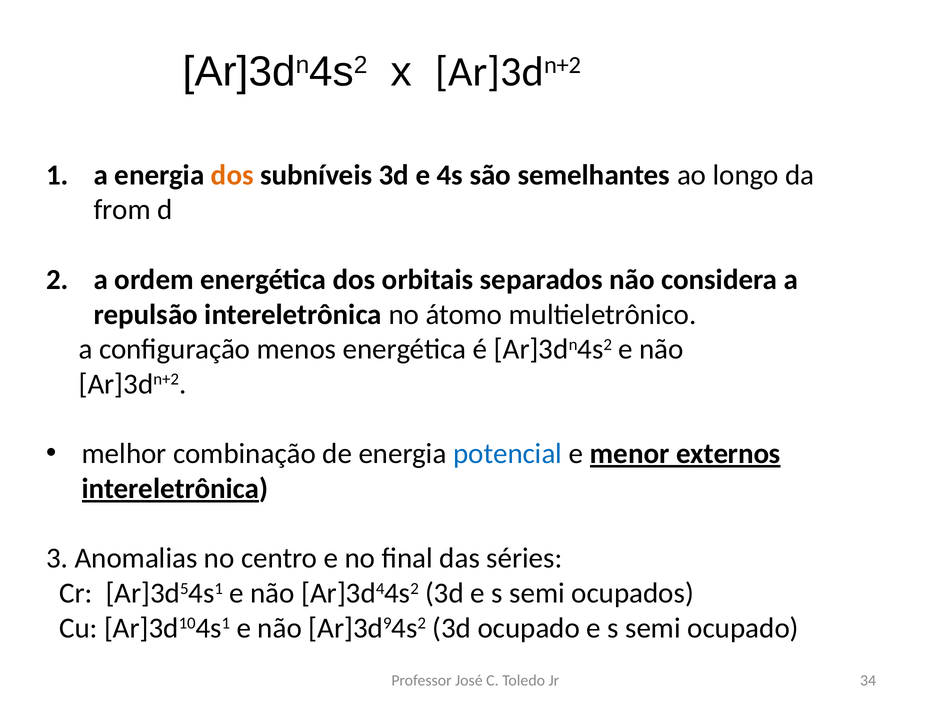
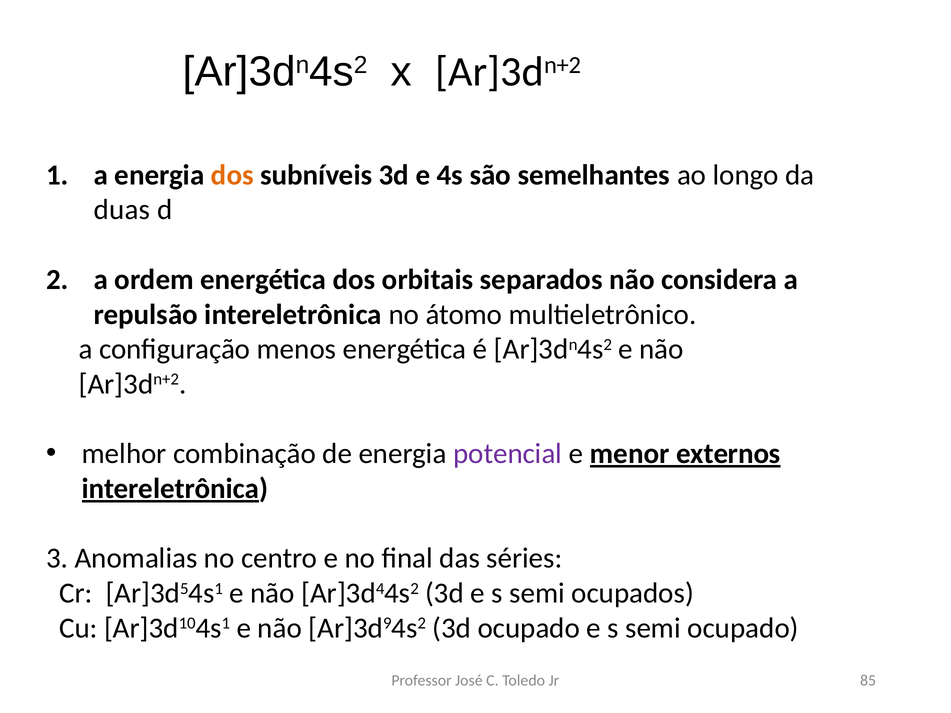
from: from -> duas (122, 210)
potencial colour: blue -> purple (508, 454)
34: 34 -> 85 (868, 681)
